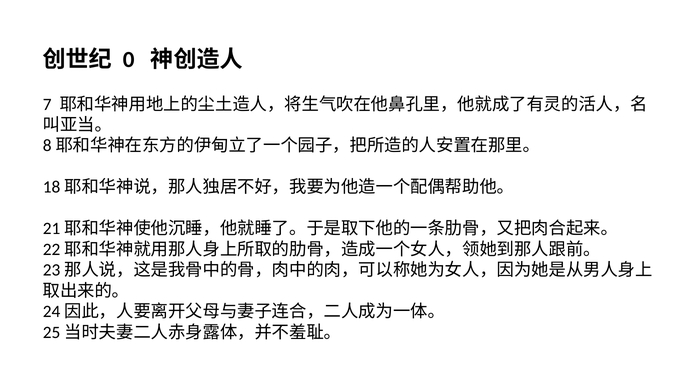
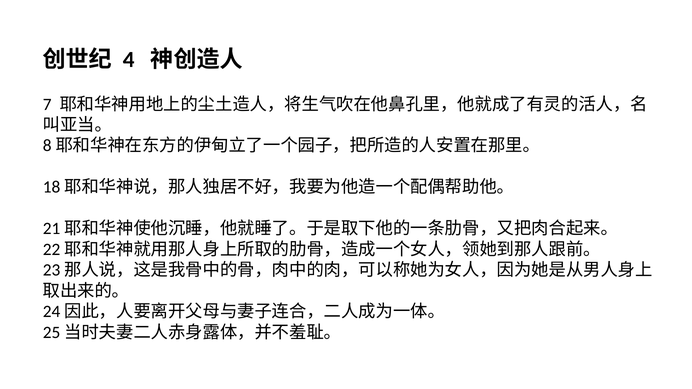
0: 0 -> 4 (129, 60)
